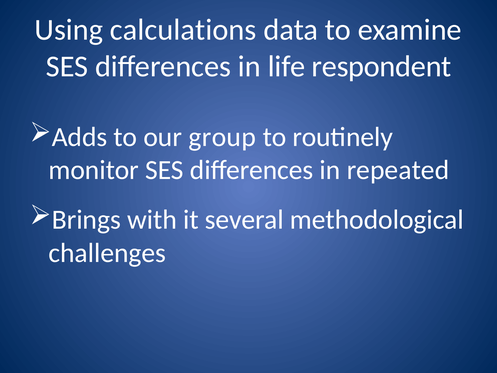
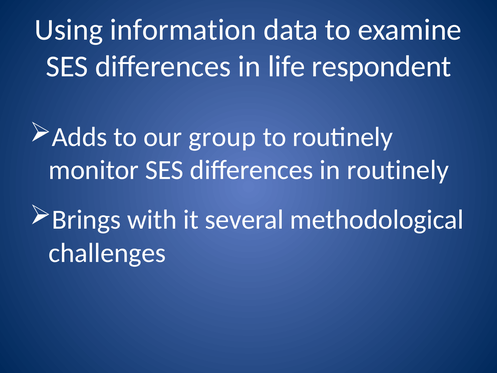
calculations: calculations -> information (183, 30)
in repeated: repeated -> routinely (398, 170)
